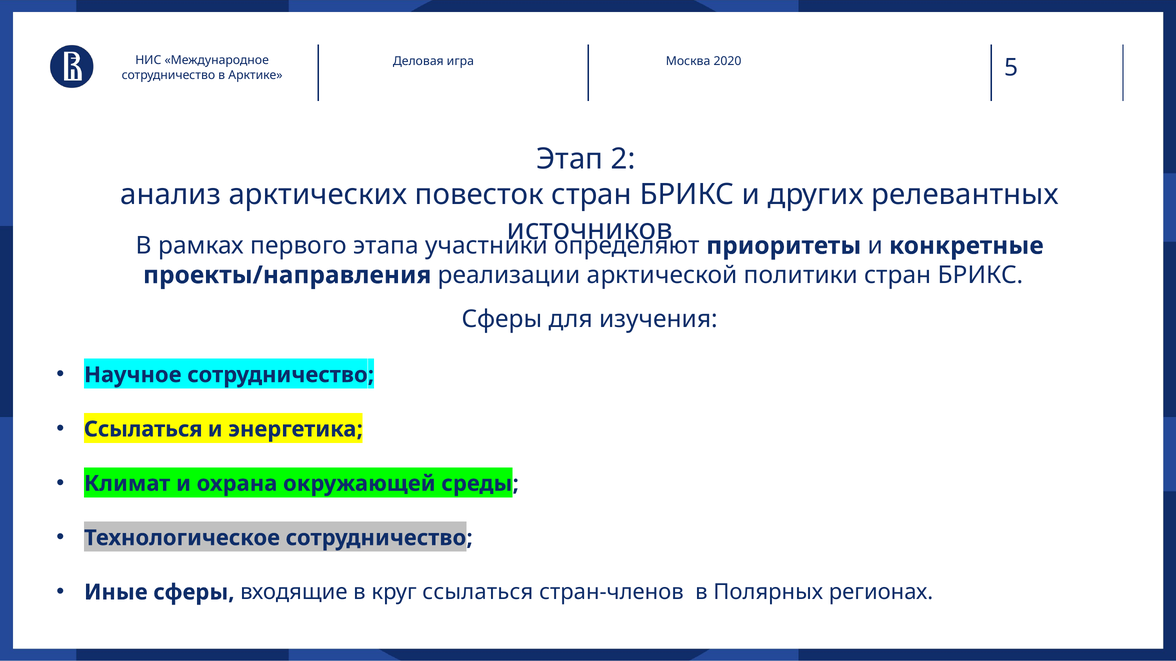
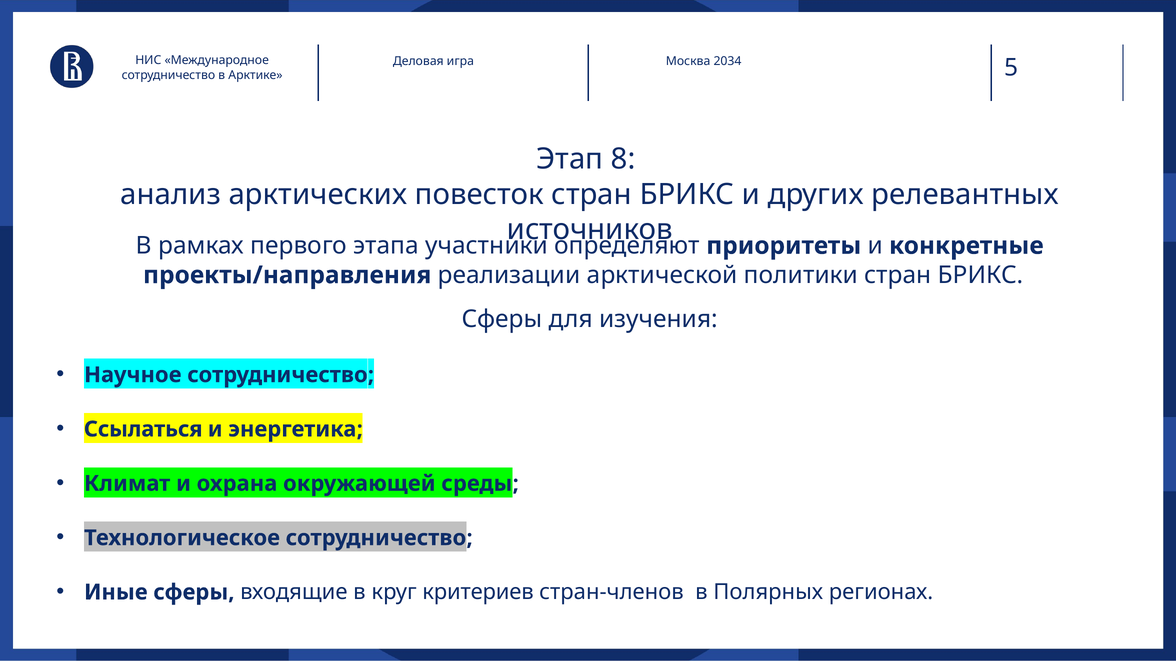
2020: 2020 -> 2034 (727, 61)
2: 2 -> 8 (623, 159)
круг ссылаться: ссылаться -> критериев (478, 593)
